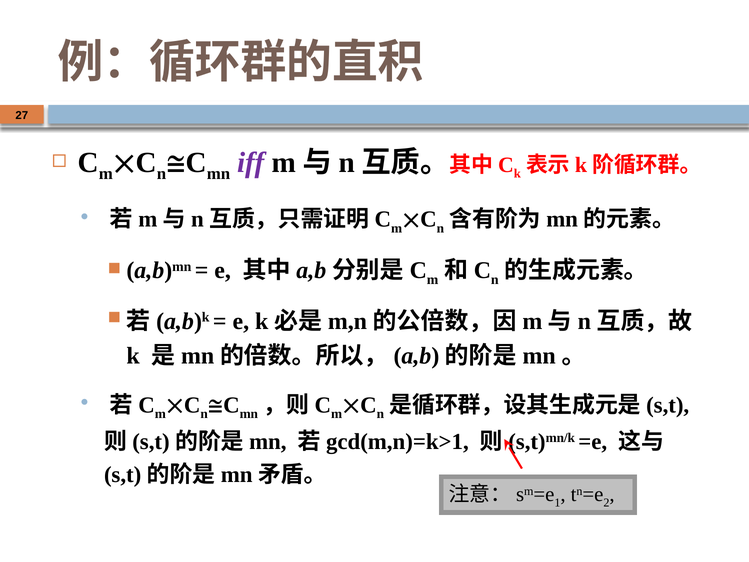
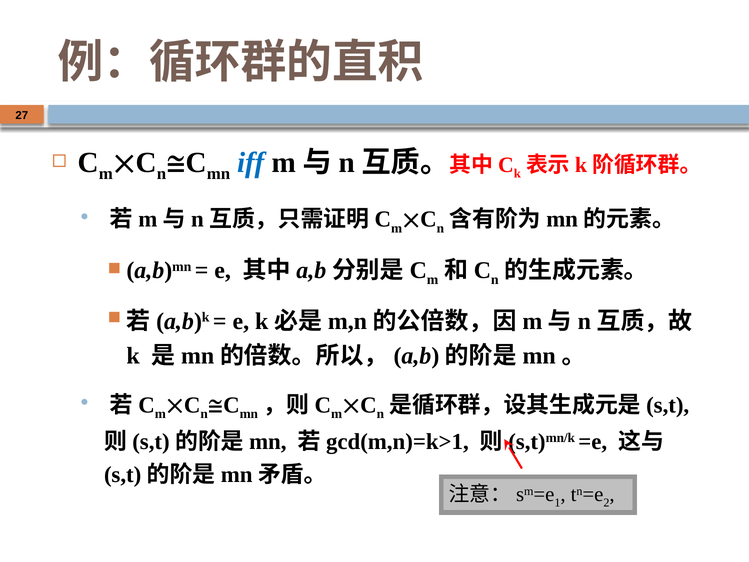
iff colour: purple -> blue (251, 162)
